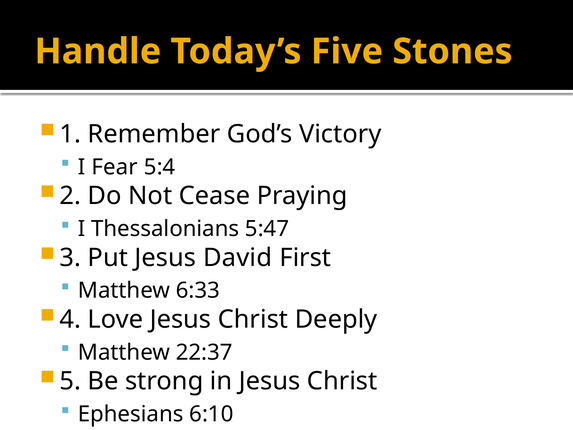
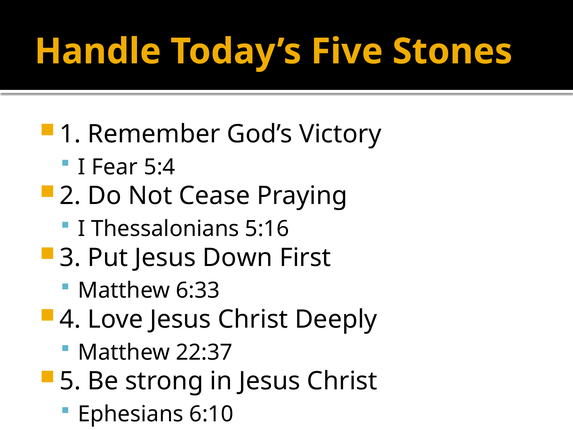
5:47: 5:47 -> 5:16 (267, 229)
David: David -> Down (238, 258)
